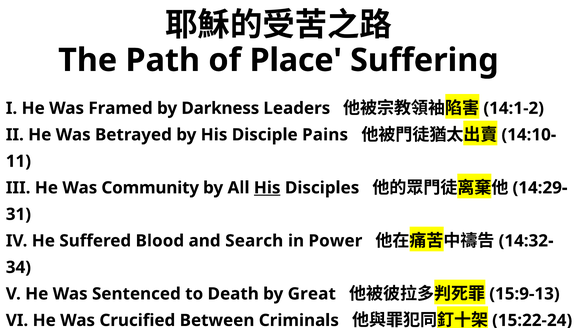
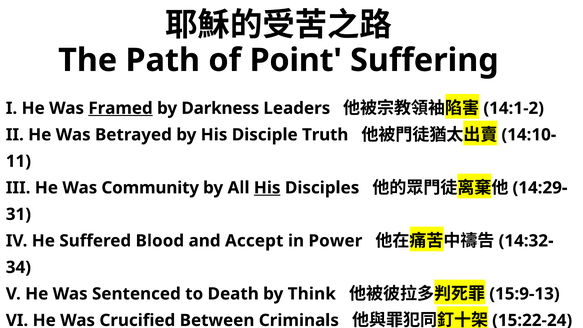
Place: Place -> Point (296, 60)
Framed underline: none -> present (121, 108)
Pains: Pains -> Truth (325, 135)
Search: Search -> Accept (254, 241)
Great: Great -> Think (312, 294)
